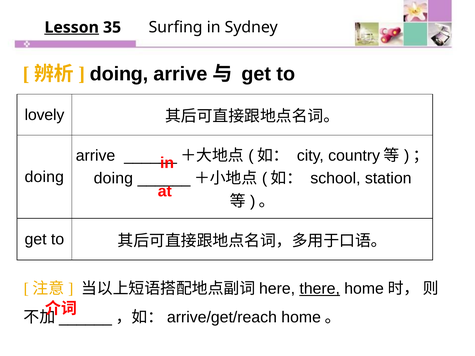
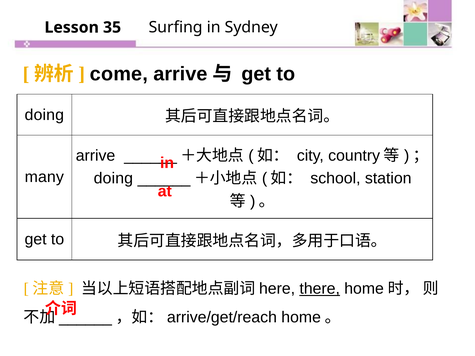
Lesson underline: present -> none (72, 27)
doing: doing -> come (119, 74)
lovely: lovely -> doing (44, 115)
doing: doing -> many (44, 177)
